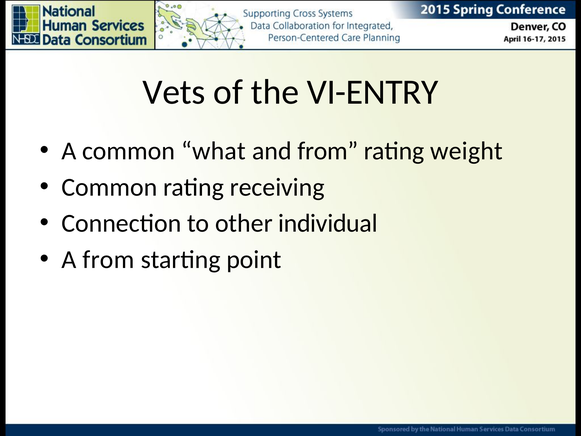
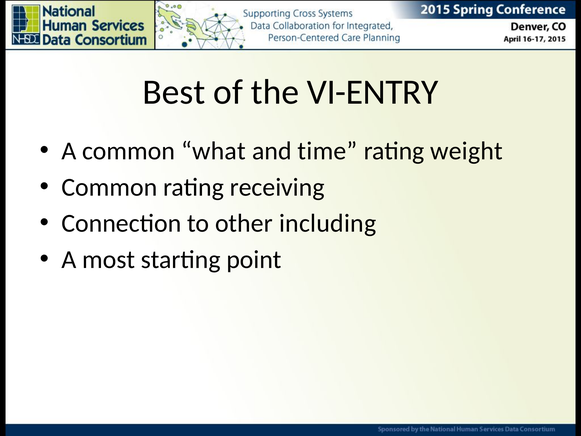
Vets: Vets -> Best (174, 92)
and from: from -> time (328, 151)
individual: individual -> including (328, 223)
A from: from -> most (109, 259)
